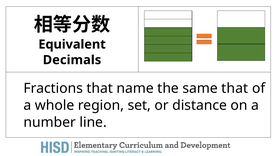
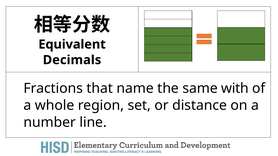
same that: that -> with (235, 88)
